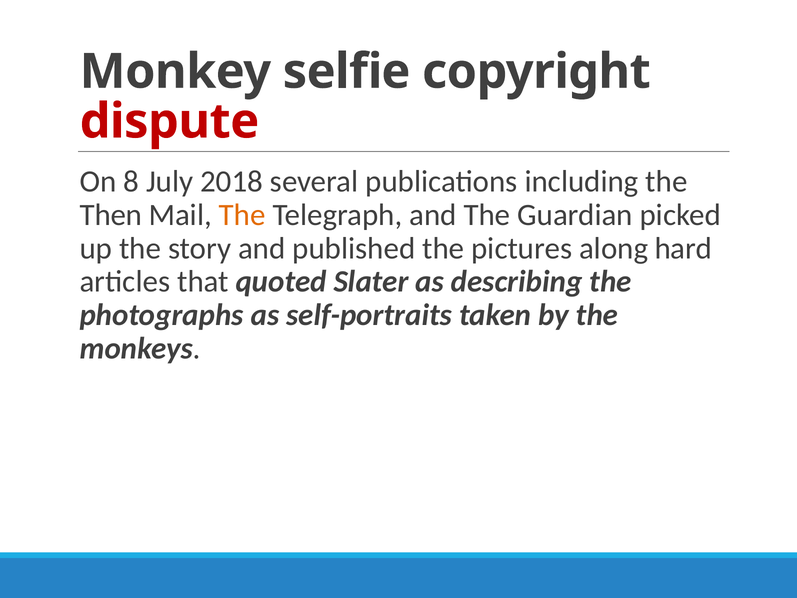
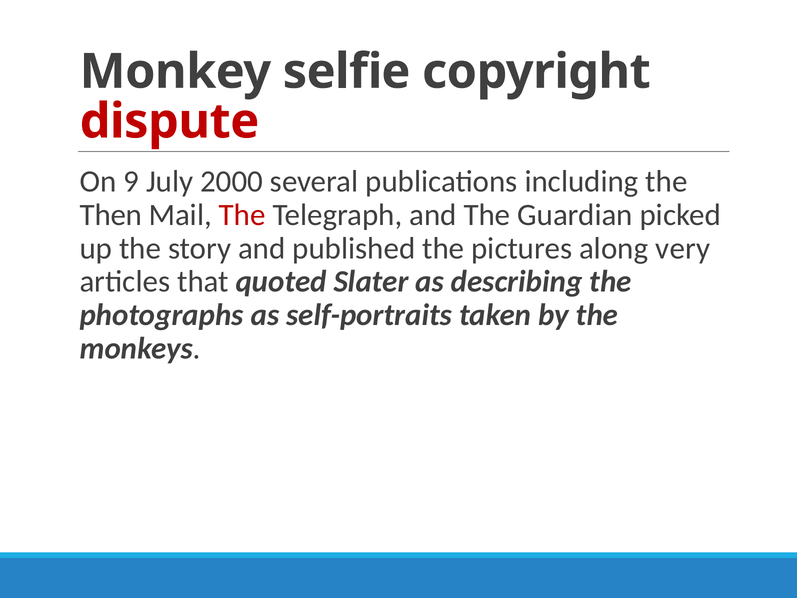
8: 8 -> 9 (131, 181)
2018: 2018 -> 2000 (232, 181)
The colour: orange -> red (242, 215)
hard: hard -> very (683, 248)
